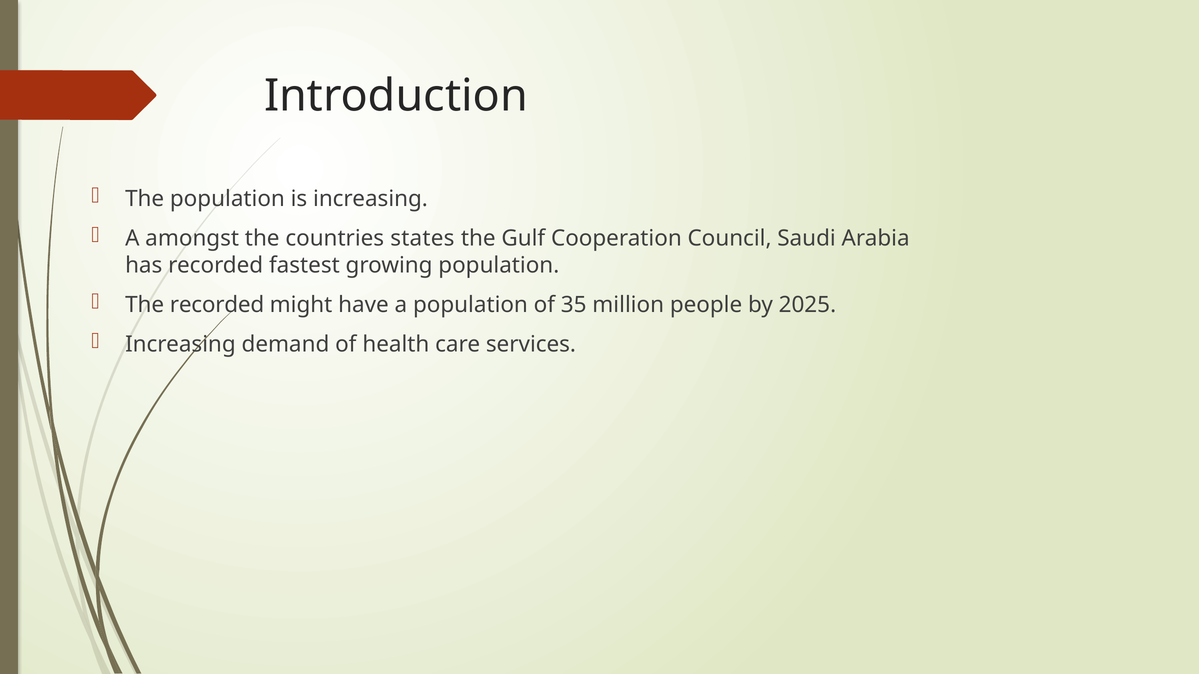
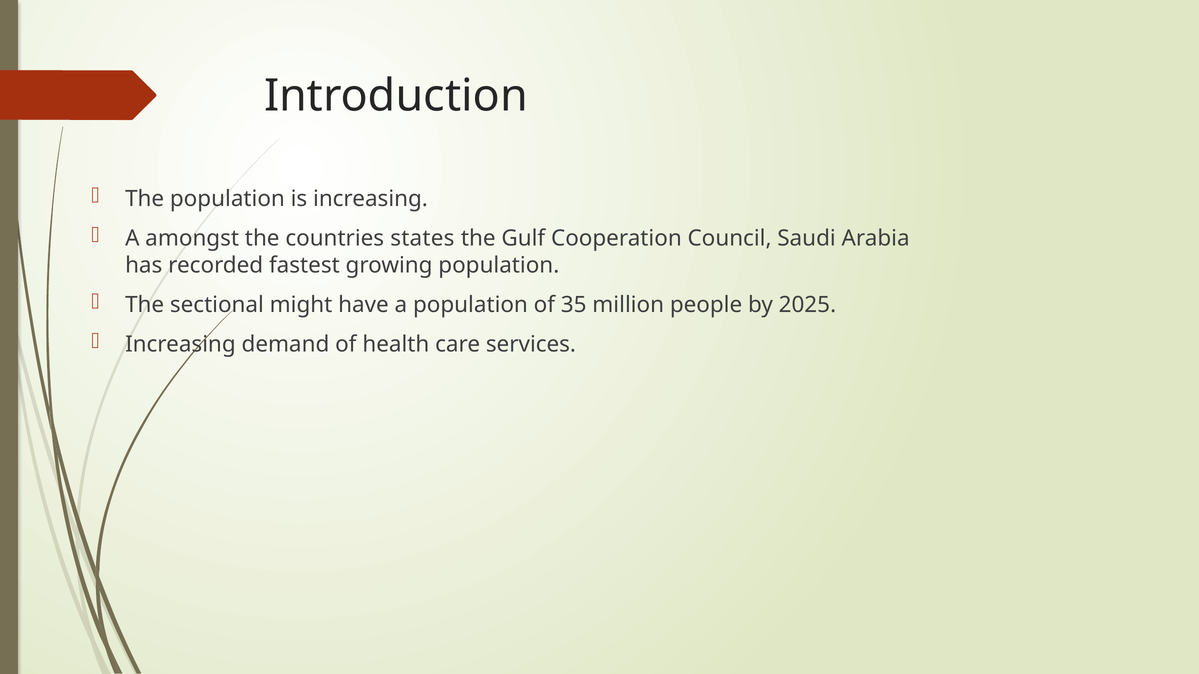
The recorded: recorded -> sectional (217, 305)
